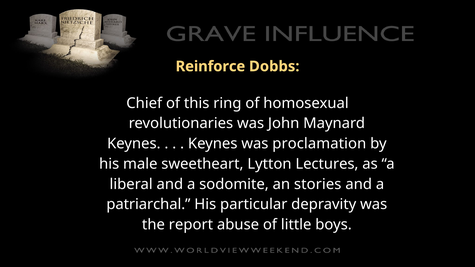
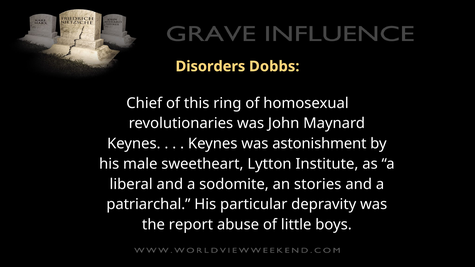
Reinforce: Reinforce -> Disorders (210, 66)
proclamation: proclamation -> astonishment (319, 144)
Lectures: Lectures -> Institute (327, 164)
